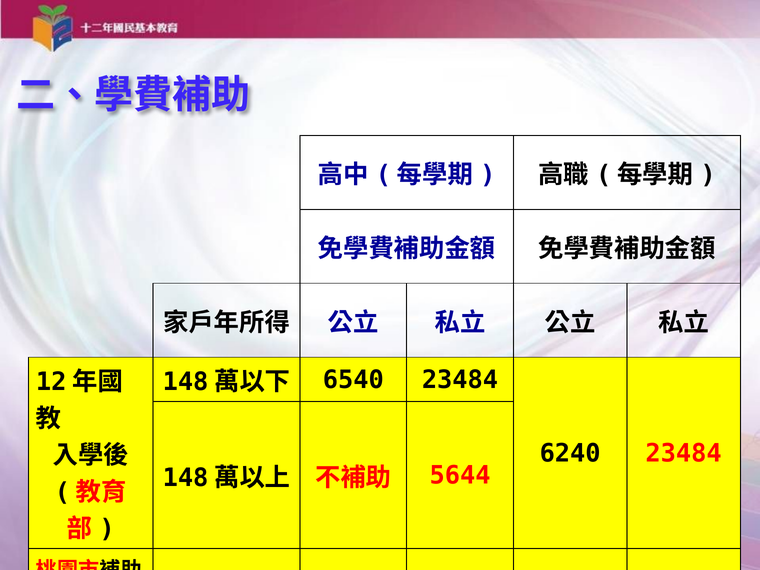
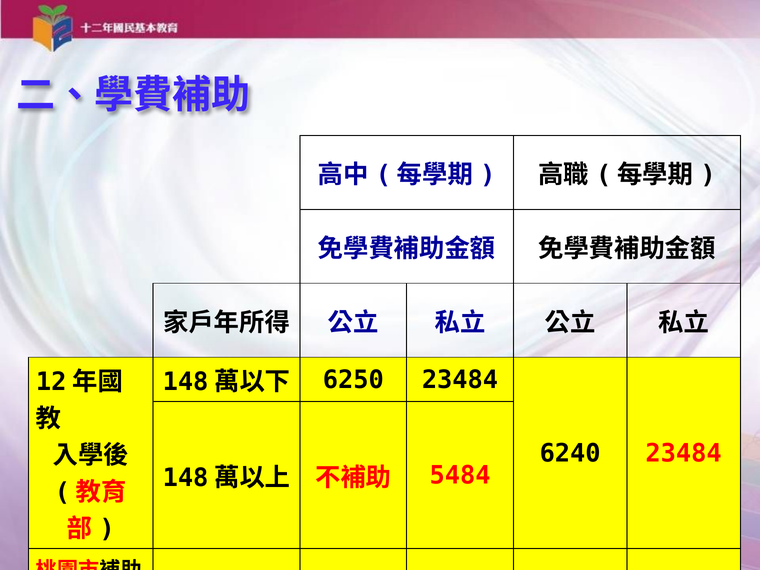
6540: 6540 -> 6250 (353, 380)
5644: 5644 -> 5484 (460, 476)
